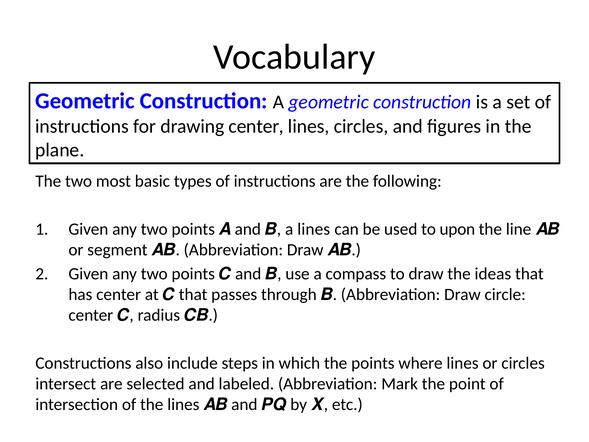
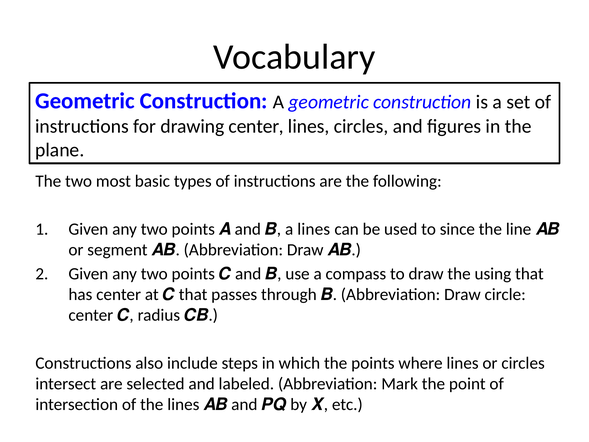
upon: upon -> since (457, 229)
ideas: ideas -> using (493, 274)
